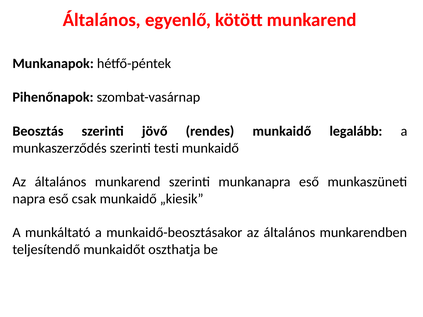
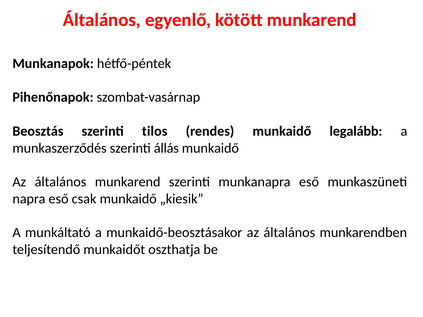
jövő: jövő -> tilos (155, 131)
testi: testi -> állás (166, 148)
